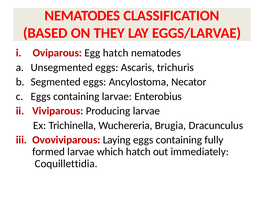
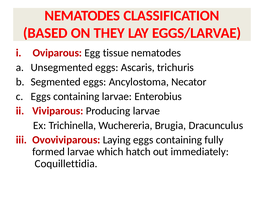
Egg hatch: hatch -> tissue (116, 53)
